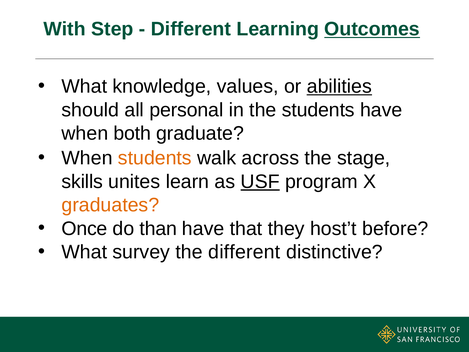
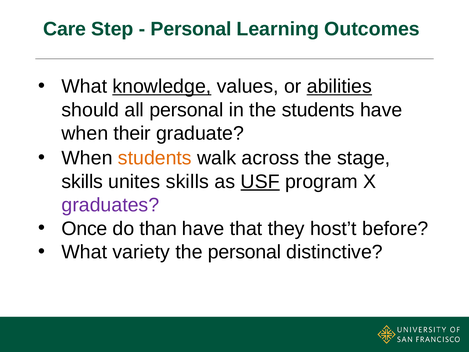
With: With -> Care (65, 29)
Different: Different -> Personal (191, 29)
Outcomes underline: present -> none (372, 29)
knowledge underline: none -> present (162, 86)
both: both -> their (132, 133)
unites learn: learn -> skills (187, 182)
graduates colour: orange -> purple (110, 205)
survey: survey -> variety (141, 252)
the different: different -> personal (245, 252)
